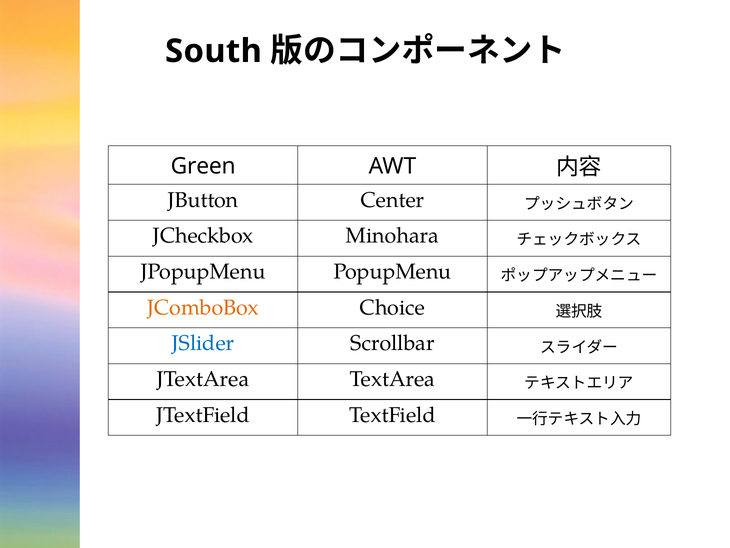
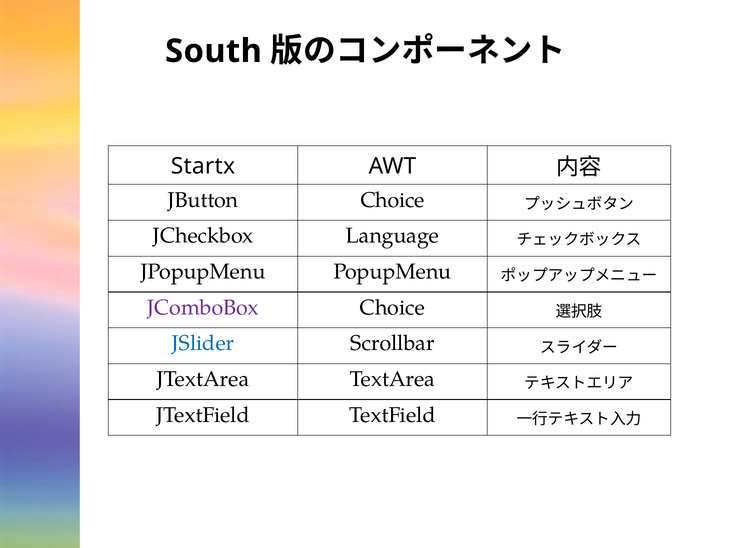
Green: Green -> Startx (203, 166)
JButton Center: Center -> Choice (393, 200)
Minohara: Minohara -> Language (393, 236)
JComboBox colour: orange -> purple (203, 307)
